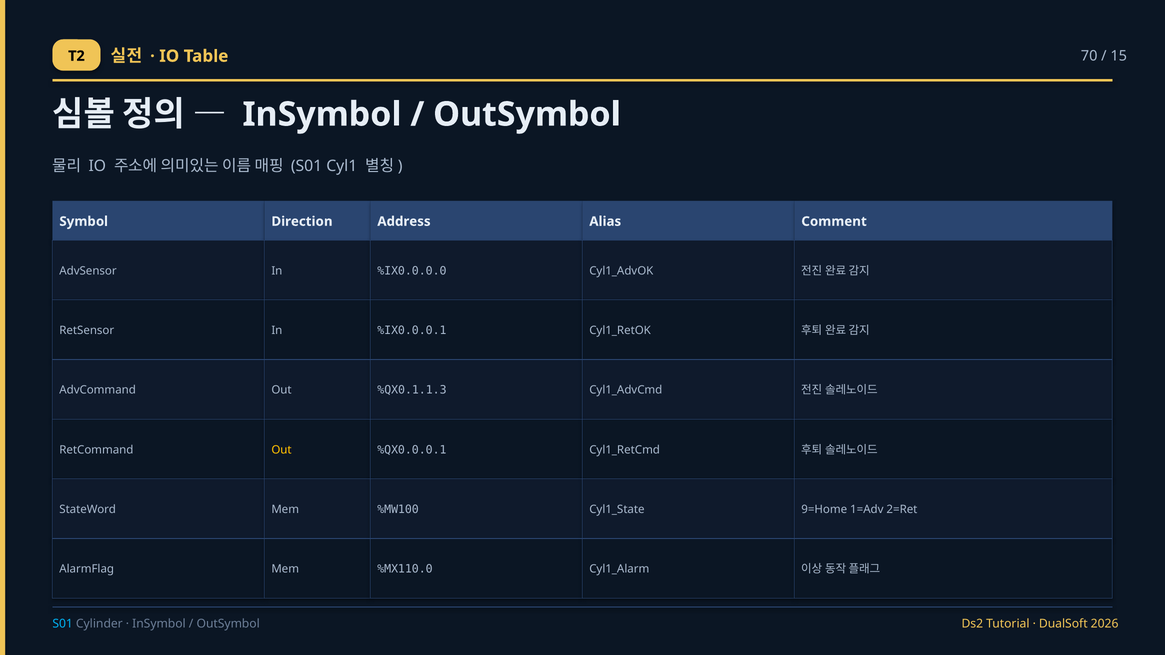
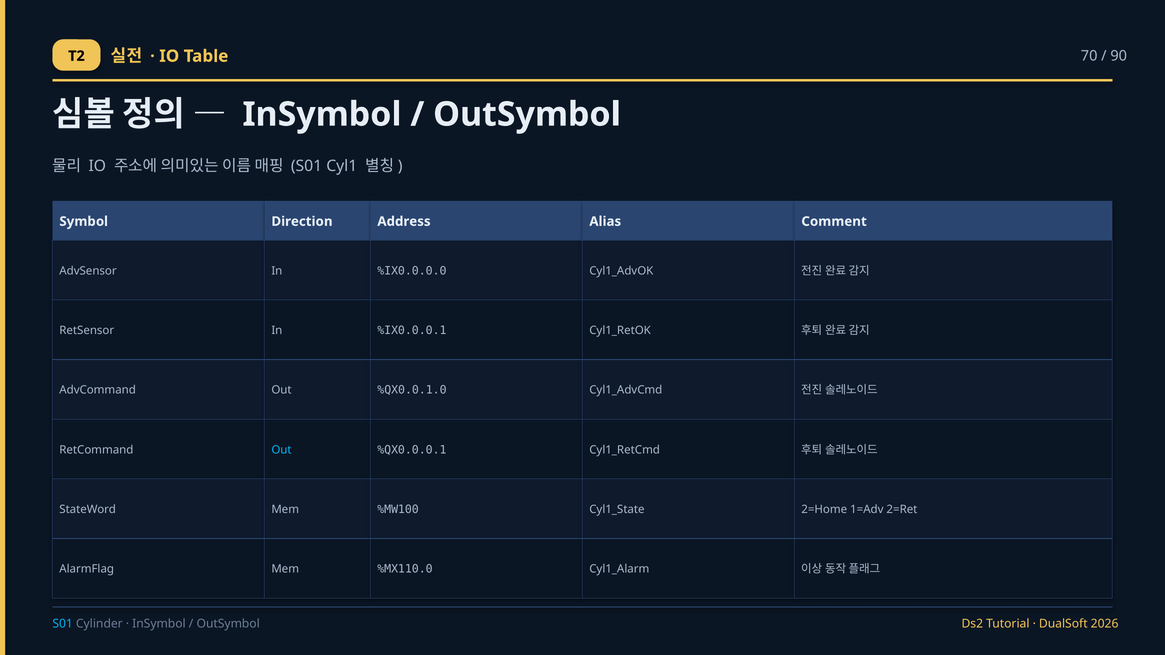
15: 15 -> 90 (1119, 56)
%QX0.1.1.3: %QX0.1.1.3 -> %QX0.0.1.0 (412, 390)
Out colour: yellow -> light blue (281, 450)
9=Home: 9=Home -> 2=Home (824, 510)
